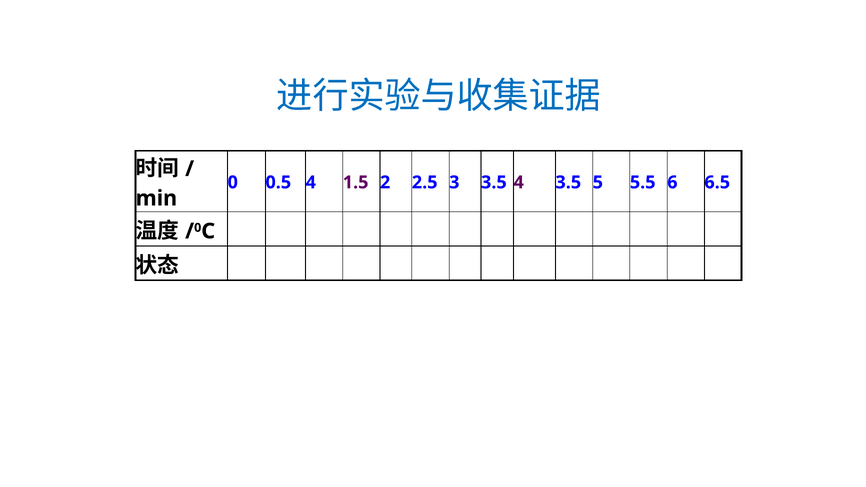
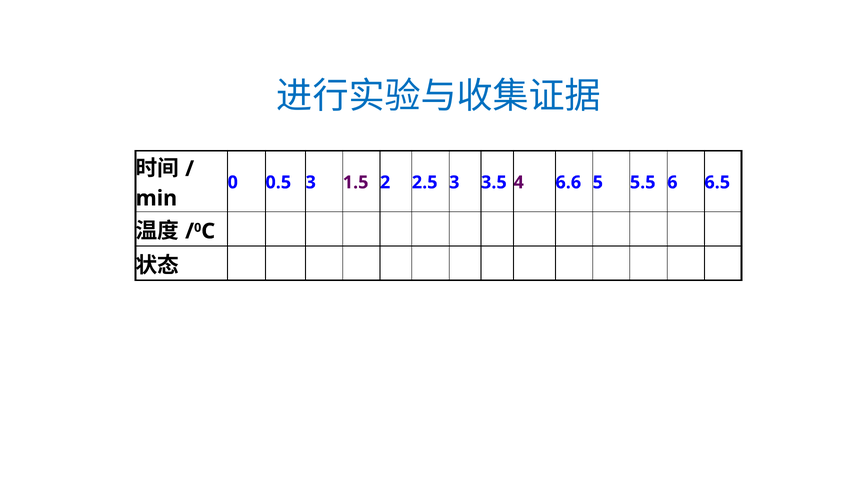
0.5 4: 4 -> 3 (311, 182)
4 3.5: 3.5 -> 6.6 (568, 182)
